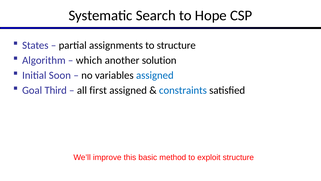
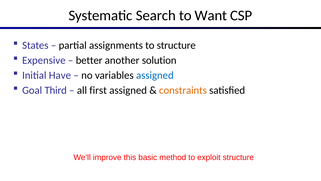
Hope: Hope -> Want (211, 15)
Algorithm: Algorithm -> Expensive (44, 60)
which: which -> better (89, 60)
Soon: Soon -> Have (60, 75)
constraints colour: blue -> orange (183, 90)
